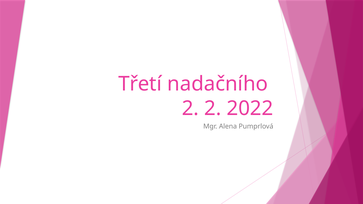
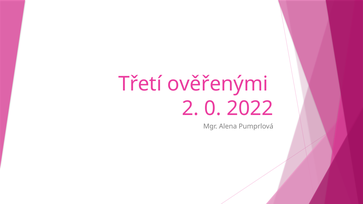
nadačního: nadačního -> ověřenými (218, 84)
2 2: 2 -> 0 (213, 108)
